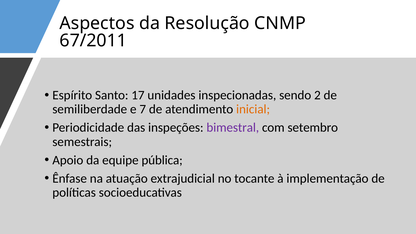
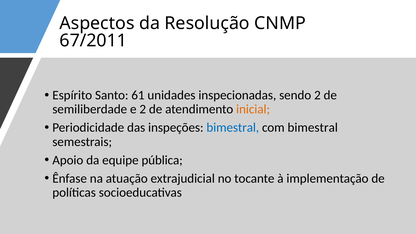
17: 17 -> 61 (138, 95)
e 7: 7 -> 2 (143, 109)
bimestral colour: purple -> blue (233, 128)
com setembro: setembro -> bimestral (313, 128)
